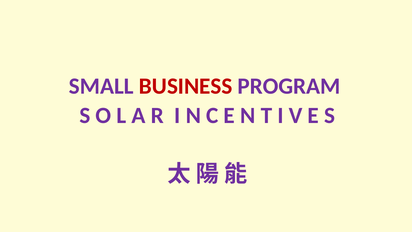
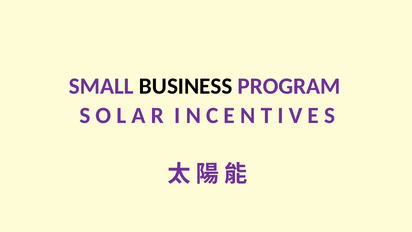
BUSINESS colour: red -> black (186, 86)
